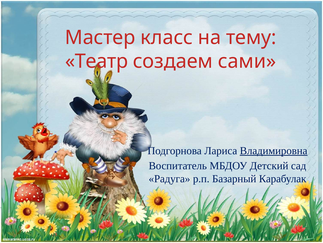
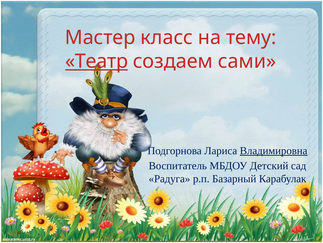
Театр underline: none -> present (97, 61)
